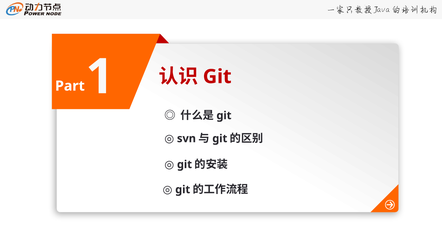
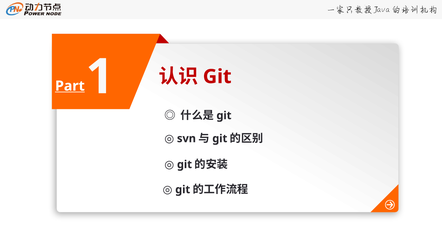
Part underline: none -> present (70, 86)
